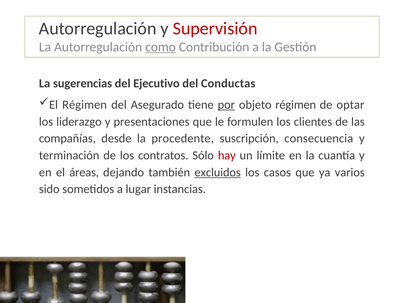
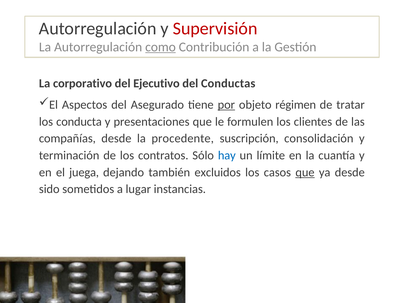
sugerencias: sugerencias -> corporativo (83, 83)
El Régimen: Régimen -> Aspectos (85, 105)
optar: optar -> tratar (351, 105)
liderazgo: liderazgo -> conducta (79, 122)
consecuencia: consecuencia -> consolidación (319, 139)
hay colour: red -> blue (227, 155)
áreas: áreas -> juega (84, 172)
excluidos underline: present -> none (218, 172)
que underline: none -> present (305, 172)
ya varios: varios -> desde (350, 172)
